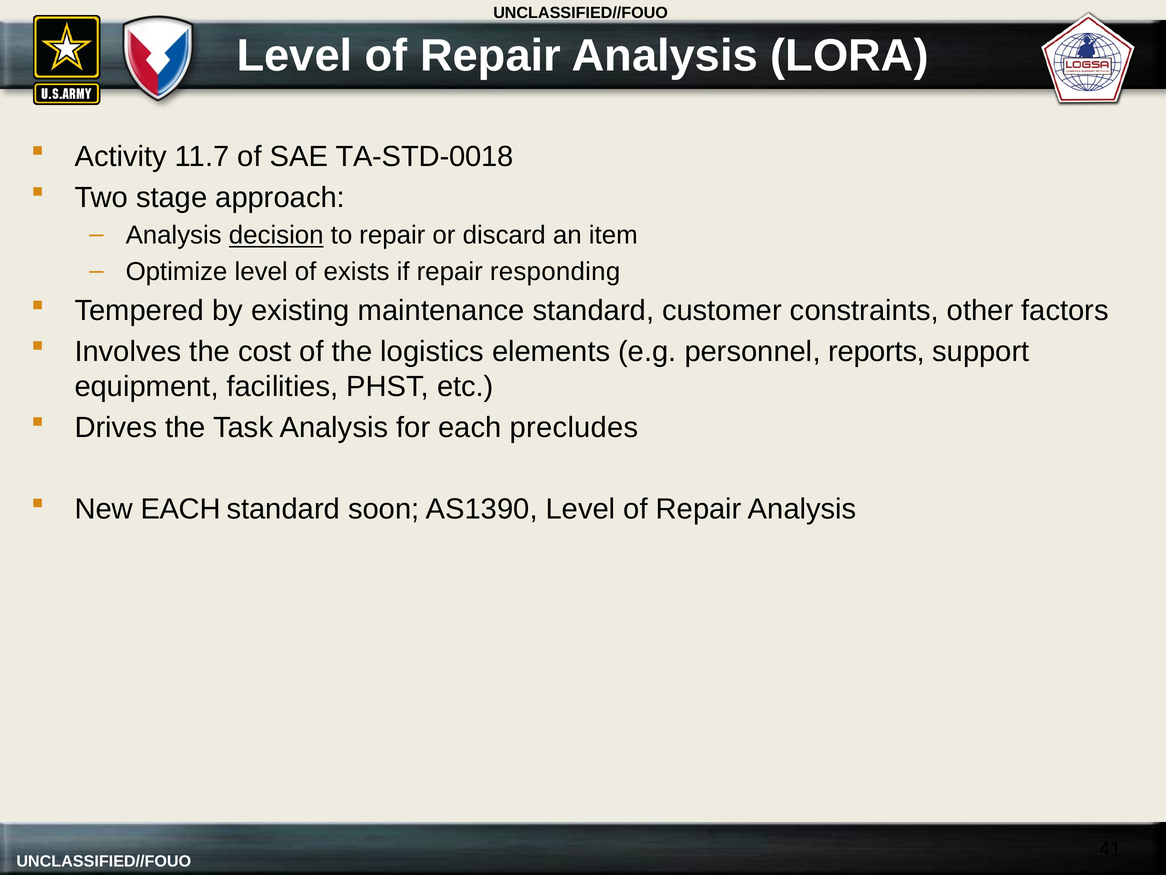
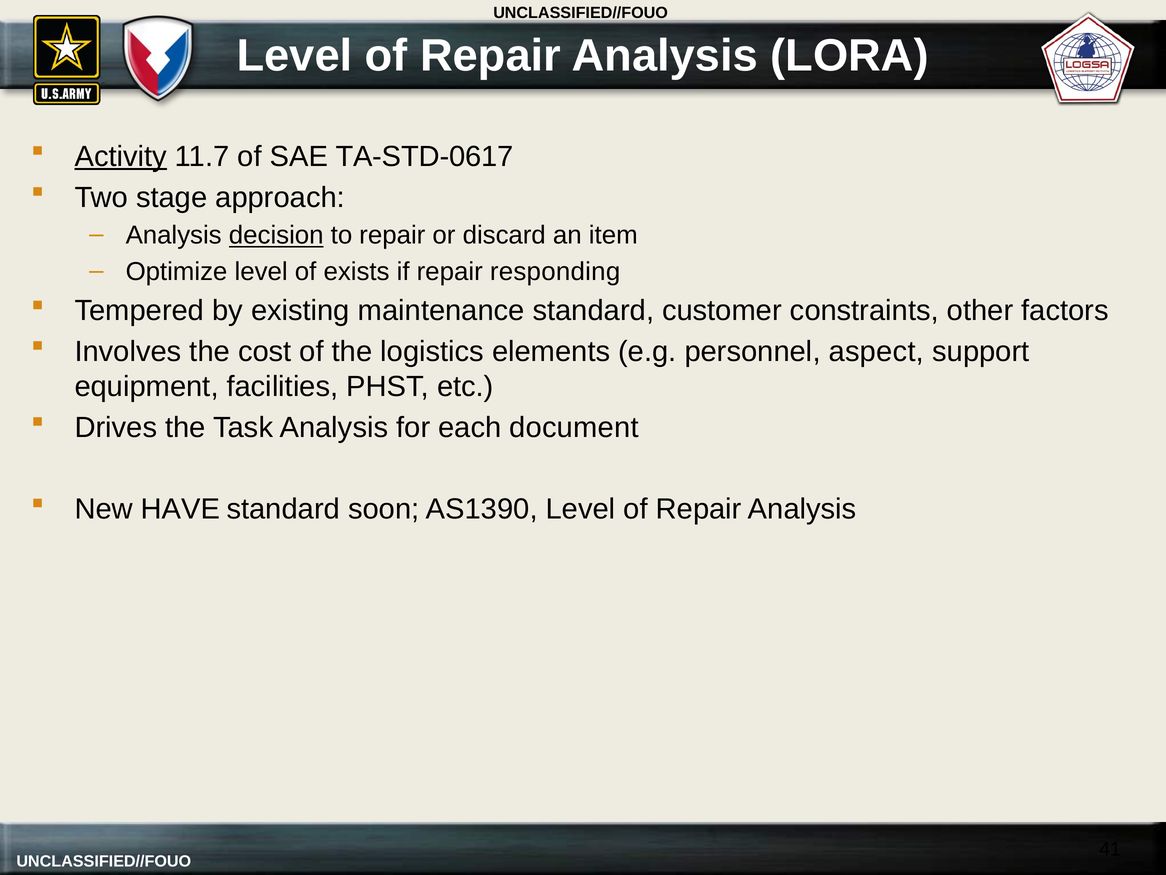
Activity underline: none -> present (121, 156)
TA-STD-0018: TA-STD-0018 -> TA-STD-0617 (425, 156)
reports: reports -> aspect (876, 351)
precludes: precludes -> document (574, 427)
New EACH: EACH -> HAVE (181, 509)
